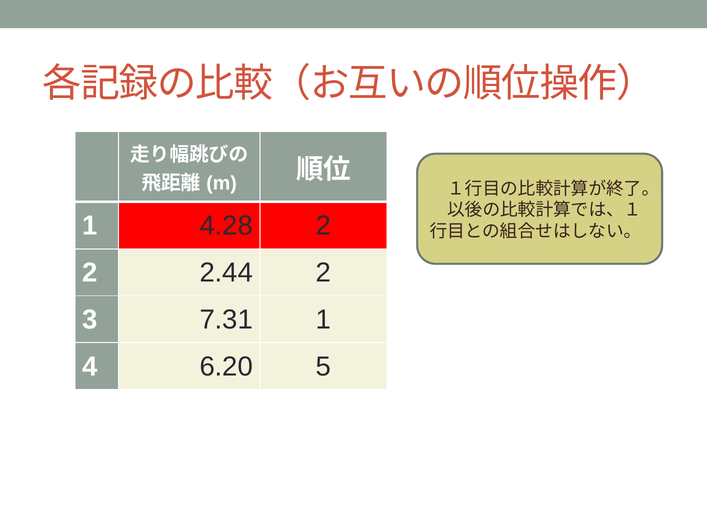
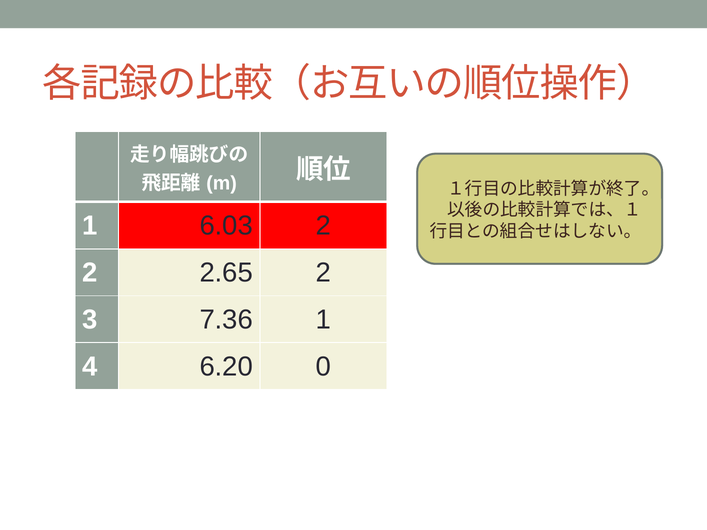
4.28: 4.28 -> 6.03 (226, 226)
2.44: 2.44 -> 2.65 (226, 273)
7.31: 7.31 -> 7.36 (226, 320)
5: 5 -> 0 (324, 367)
